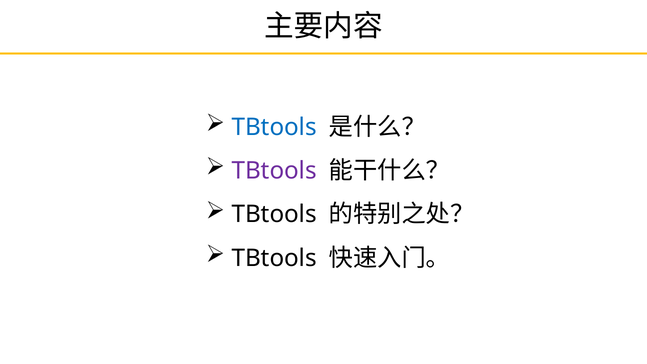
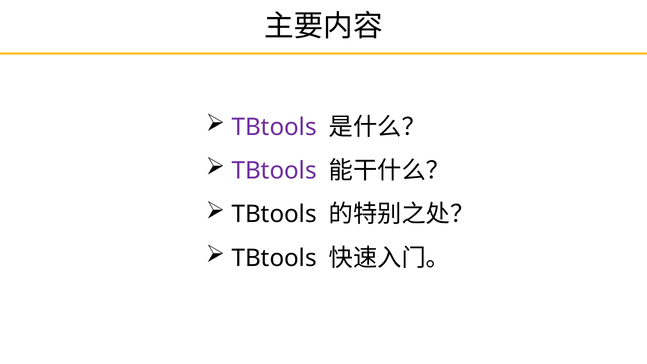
TBtools colour: blue -> purple (274, 127)
